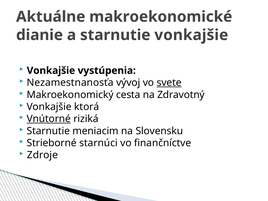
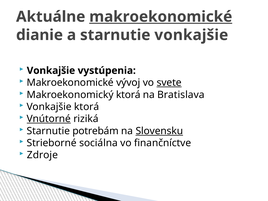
makroekonomické underline: none -> present (161, 17)
Nezamestnanosťa: Nezamestnanosťa -> Makroekonomické (70, 83)
Makroekonomický cesta: cesta -> ktorá (128, 95)
Zdravotný: Zdravotný -> Bratislava (181, 95)
meniacim: meniacim -> potrebám (96, 131)
Slovensku underline: none -> present (159, 131)
starnúci: starnúci -> sociálna (98, 143)
